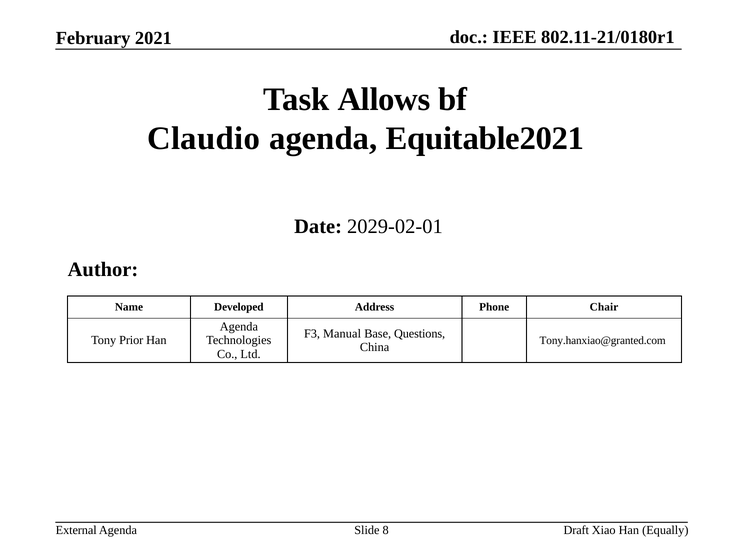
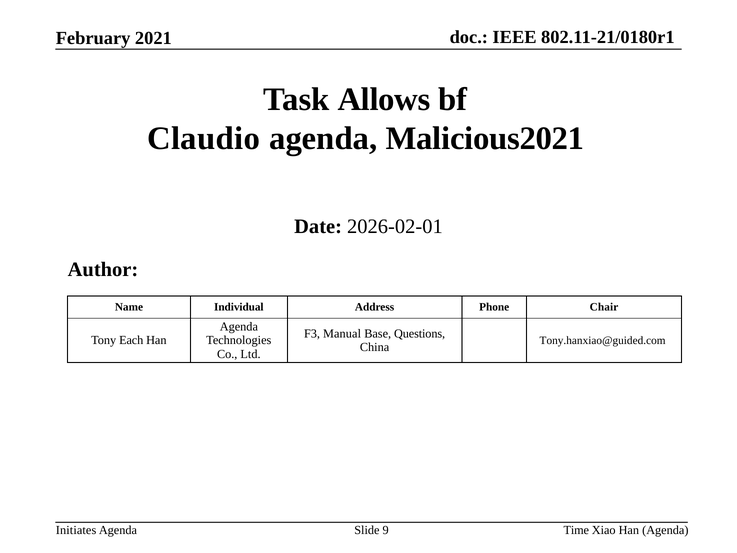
Equitable2021: Equitable2021 -> Malicious2021 (485, 139)
2029-02-01: 2029-02-01 -> 2026-02-01 (395, 226)
Developed: Developed -> Individual (239, 307)
Prior: Prior -> Each (131, 340)
Tony.hanxiao@granted.com: Tony.hanxiao@granted.com -> Tony.hanxiao@guided.com (603, 340)
External: External -> Initiates (76, 530)
8: 8 -> 9 (386, 530)
Draft: Draft -> Time (576, 530)
Xiao Han Equally: Equally -> Agenda (665, 530)
